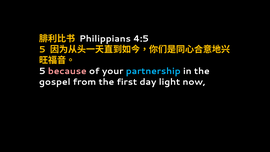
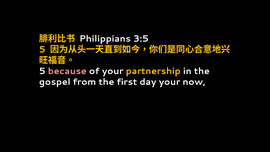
4:5: 4:5 -> 3:5 (141, 39)
partnership colour: light blue -> yellow (153, 71)
day light: light -> your (169, 82)
